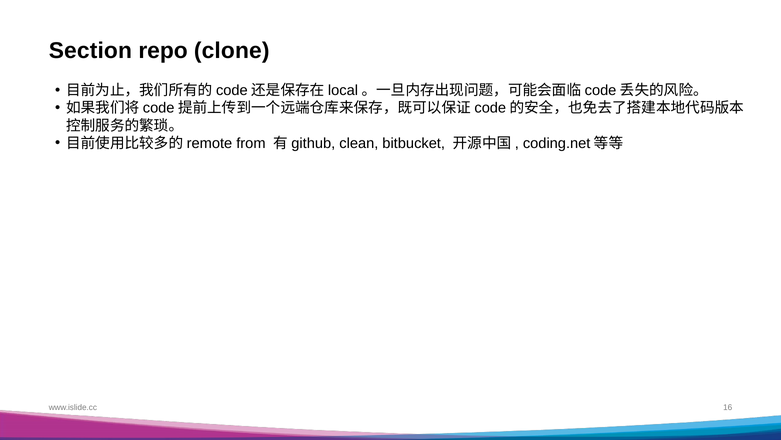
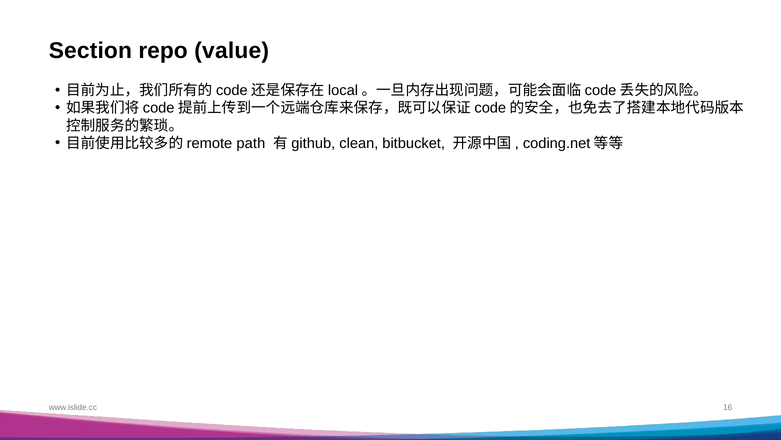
clone: clone -> value (232, 51)
from: from -> path (251, 143)
